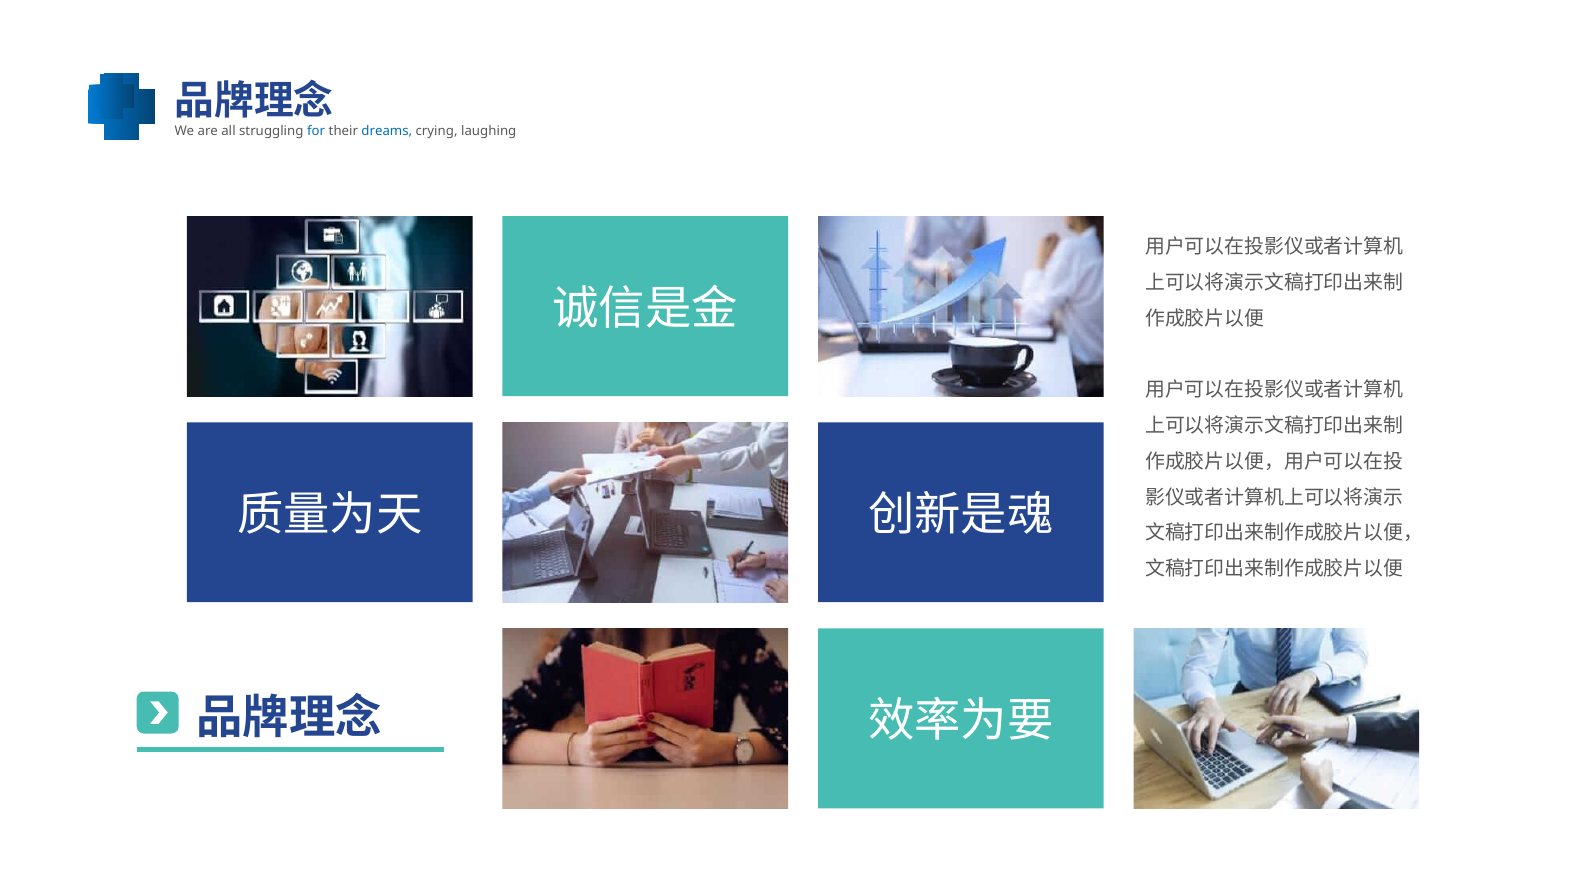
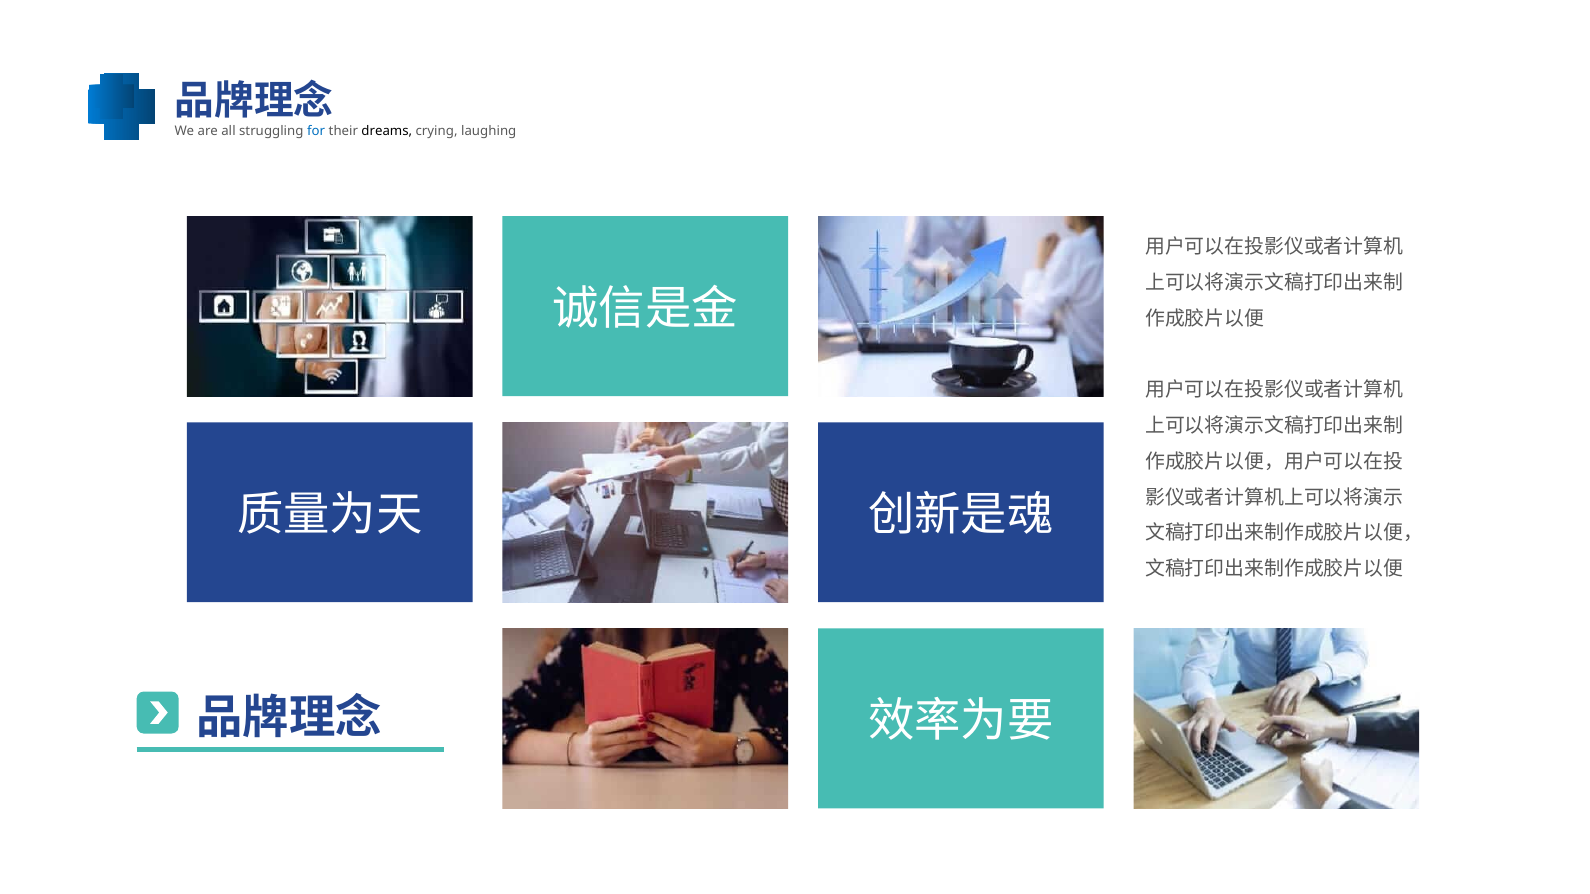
dreams colour: blue -> black (387, 132)
